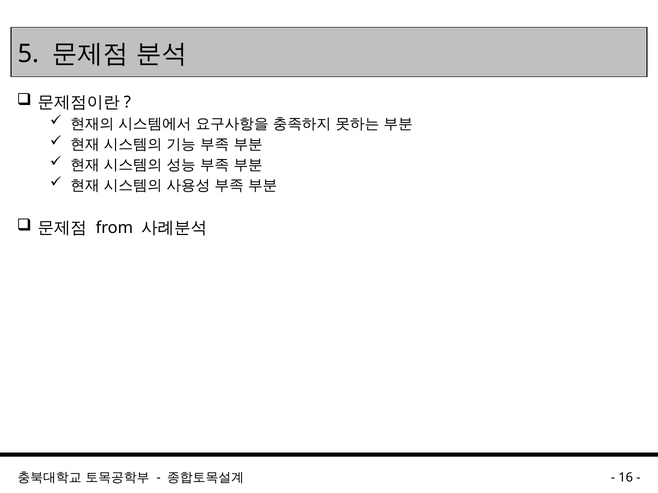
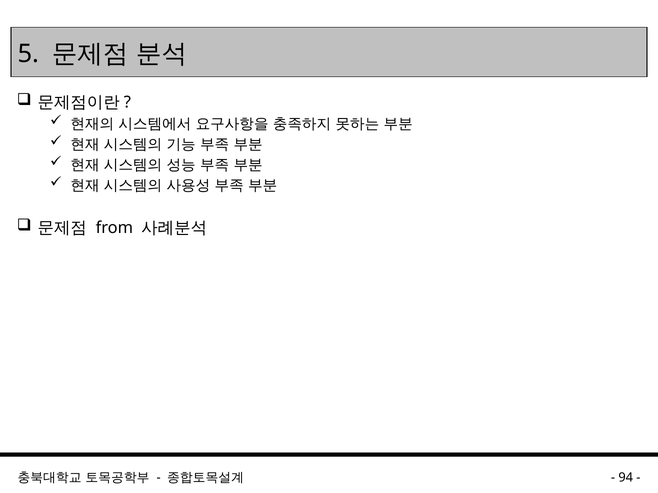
16: 16 -> 94 (626, 478)
